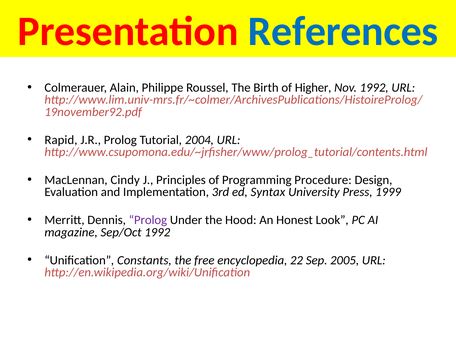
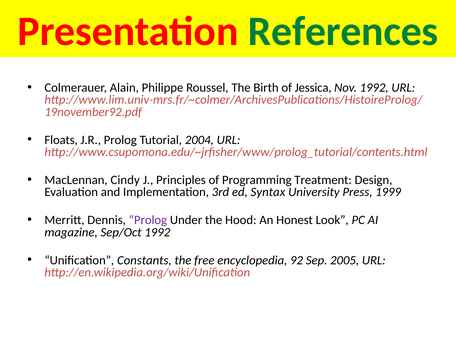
References colour: blue -> green (343, 31)
Higher: Higher -> Jessica (313, 88)
Rapid: Rapid -> Floats (61, 140)
Procedure: Procedure -> Treatment (323, 180)
22: 22 -> 92 (297, 260)
